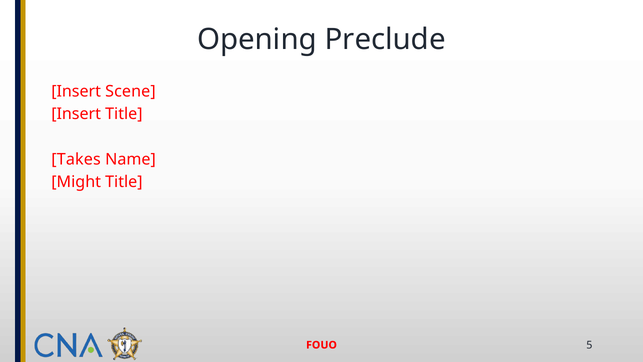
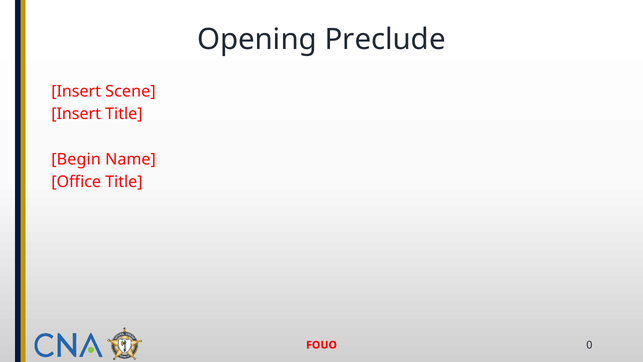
Takes: Takes -> Begin (76, 159)
Might: Might -> Office (76, 182)
5: 5 -> 0 (589, 345)
